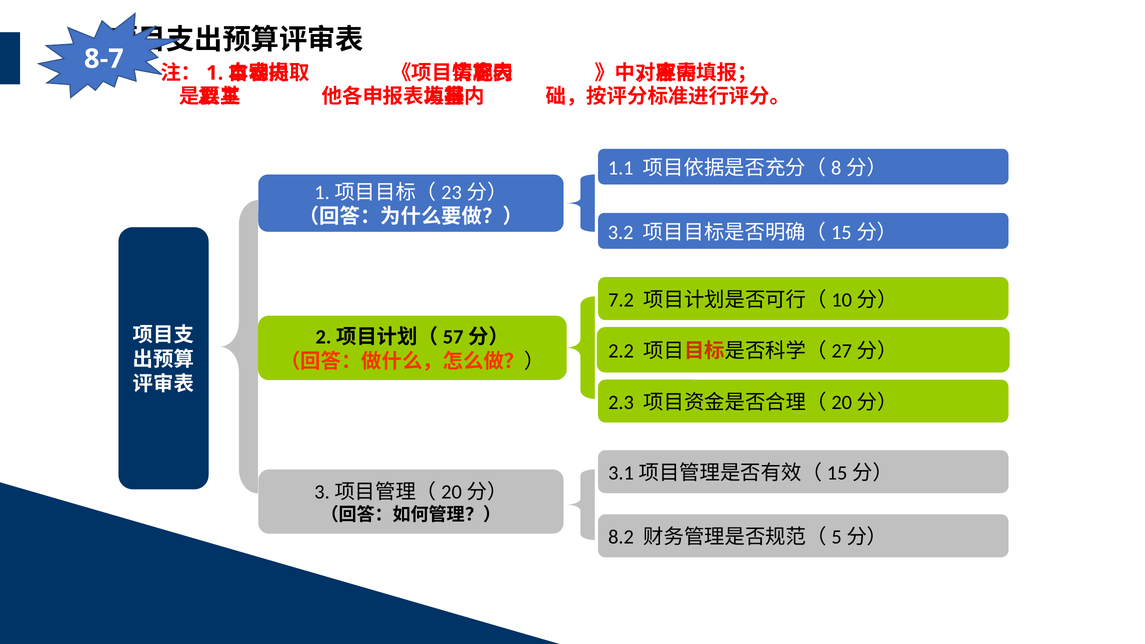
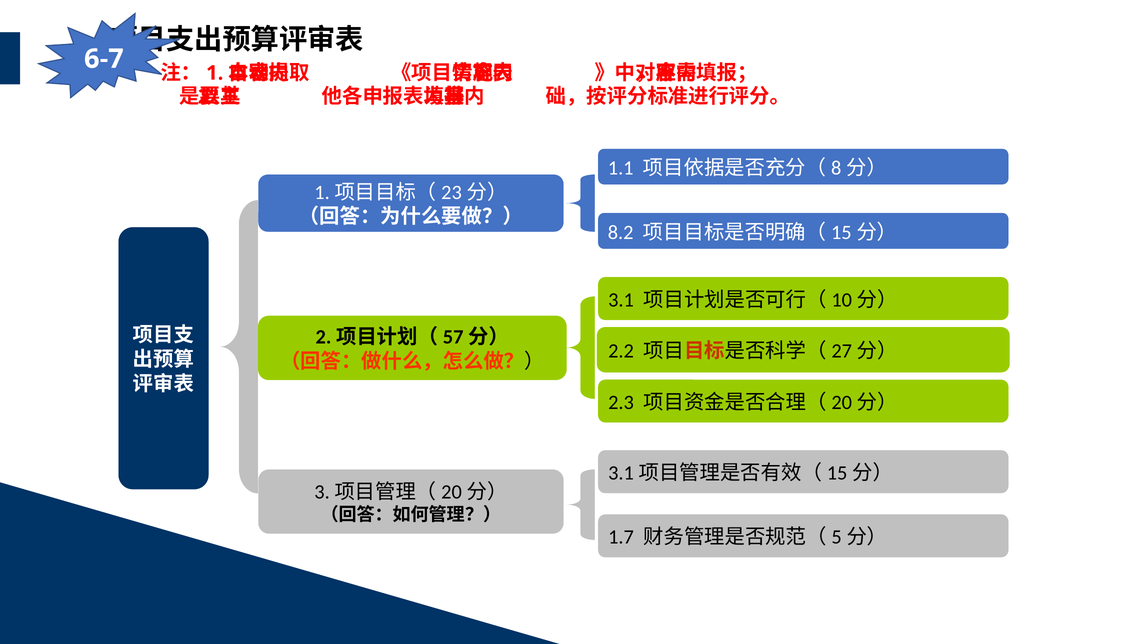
8-7: 8-7 -> 6-7 (104, 59)
3.2: 3.2 -> 8.2 (621, 232)
7.2: 7.2 -> 3.1 (621, 300)
8.2: 8.2 -> 1.7 (621, 537)
